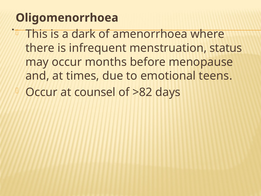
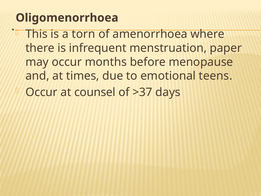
dark: dark -> torn (84, 34)
status: status -> paper (226, 48)
>82: >82 -> >37 (142, 92)
